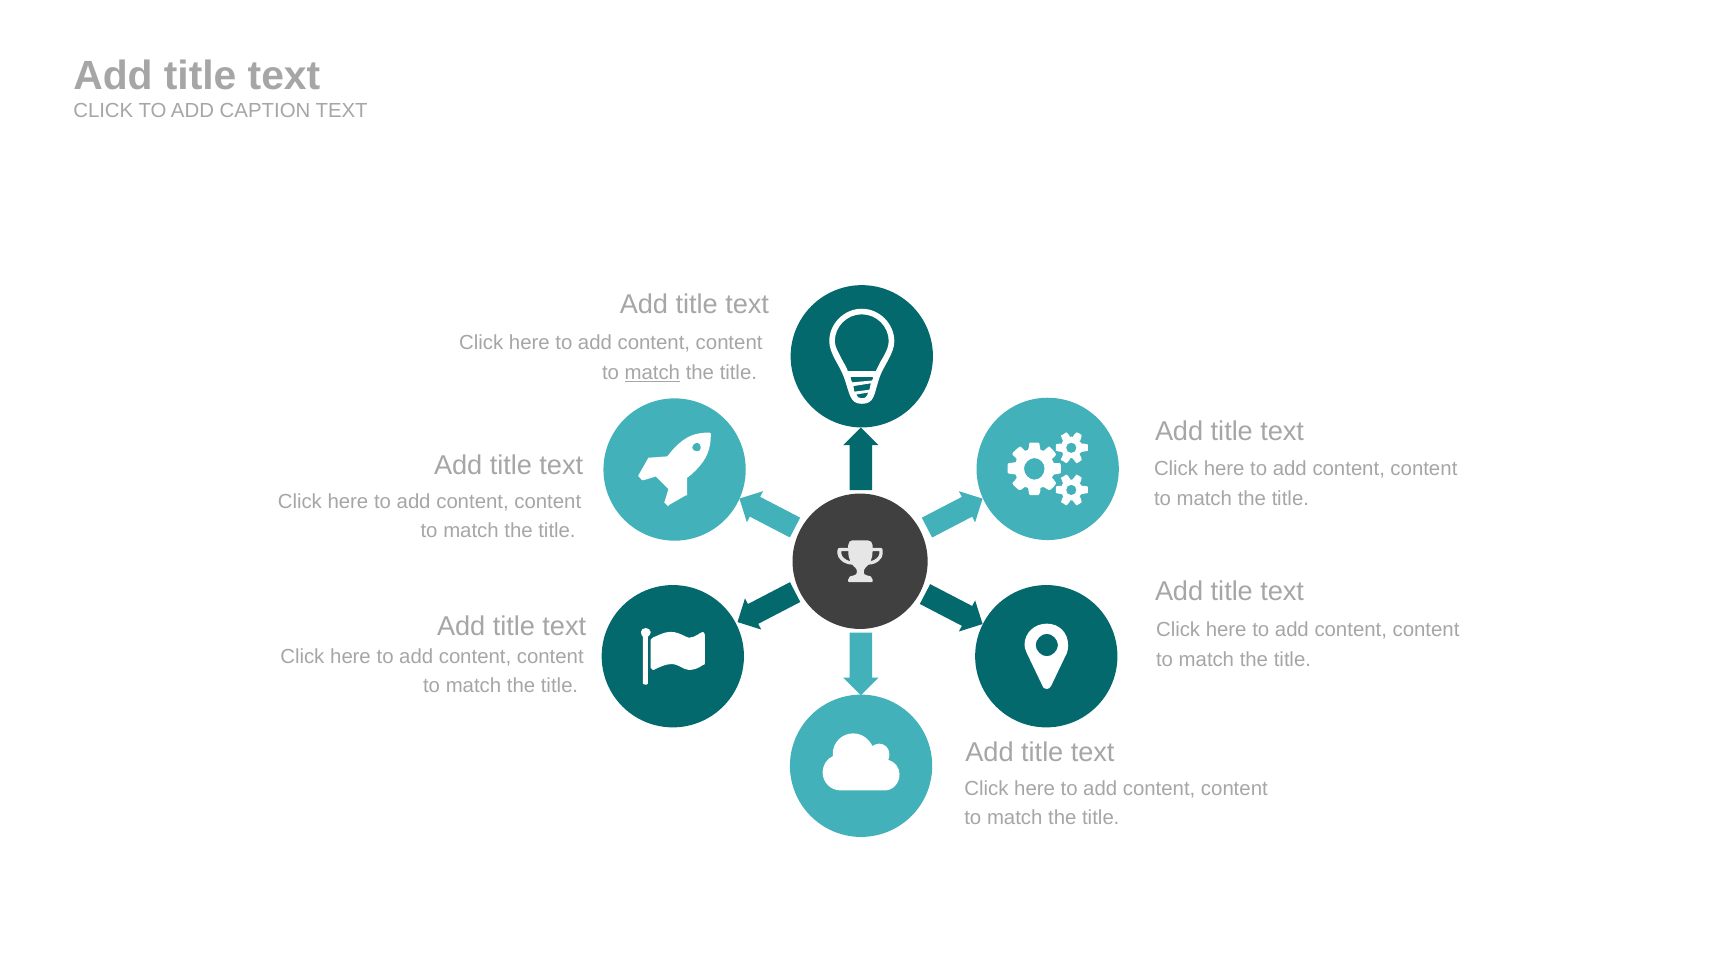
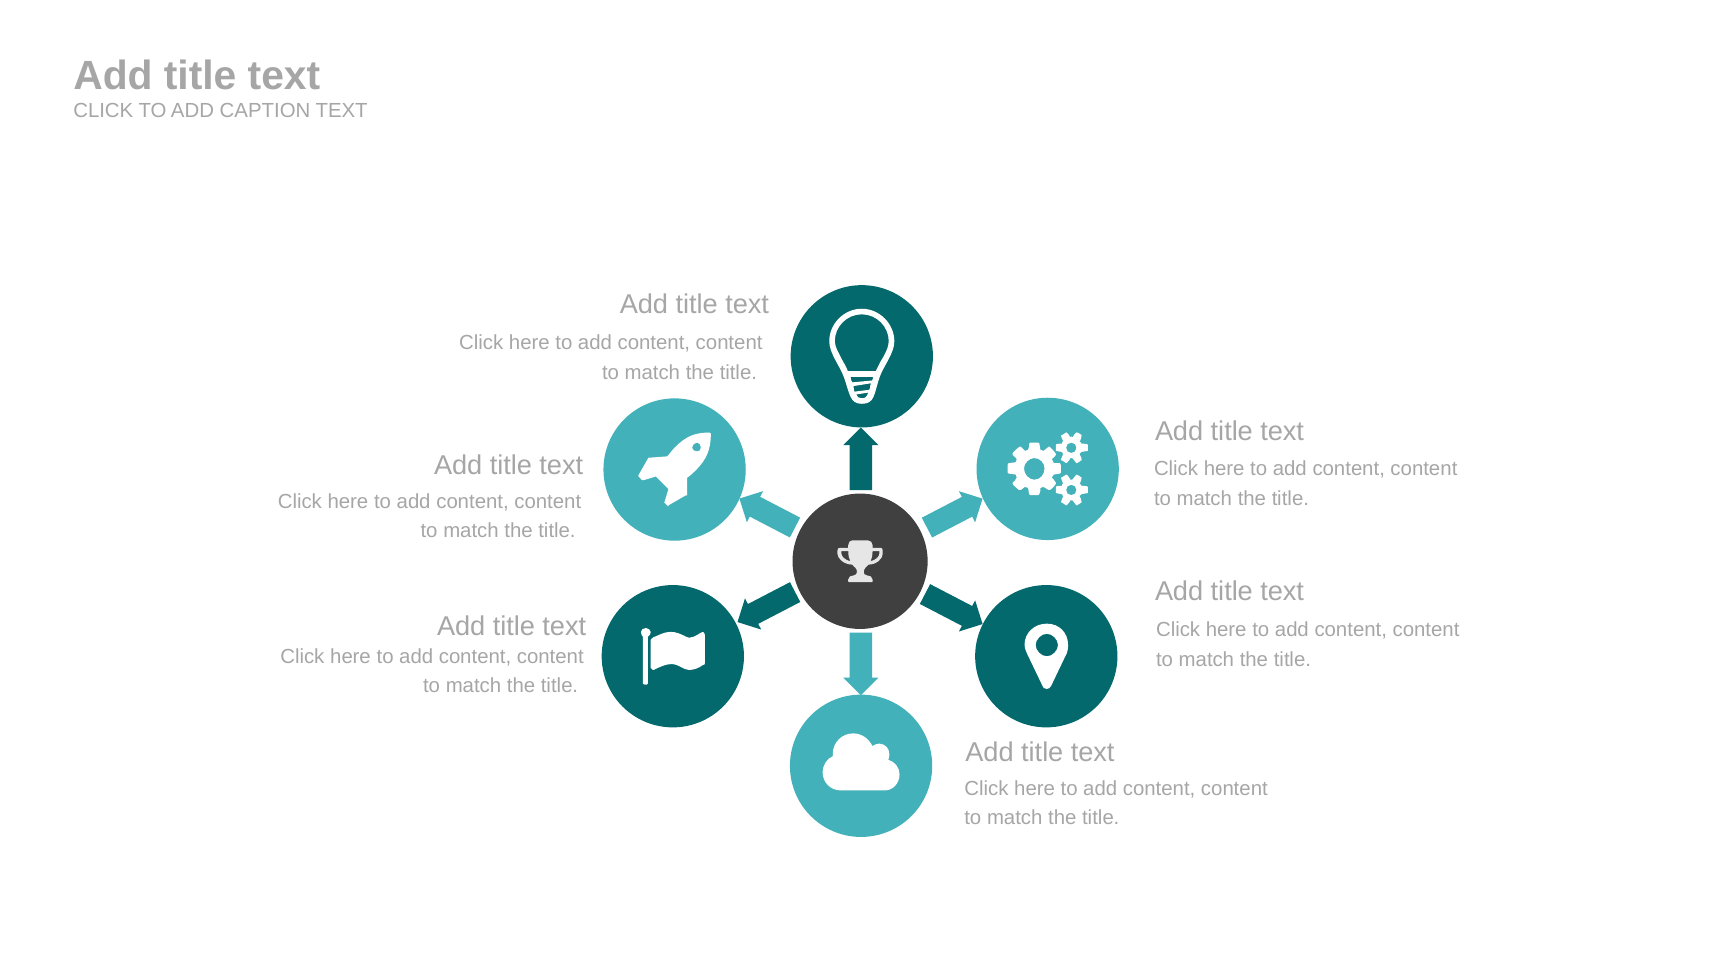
match underline: present -> none (652, 373)
